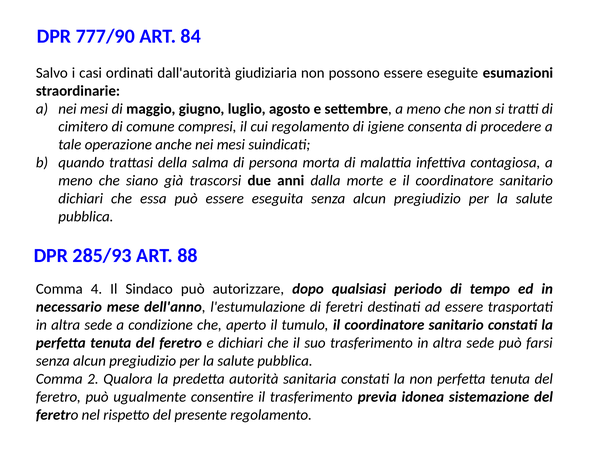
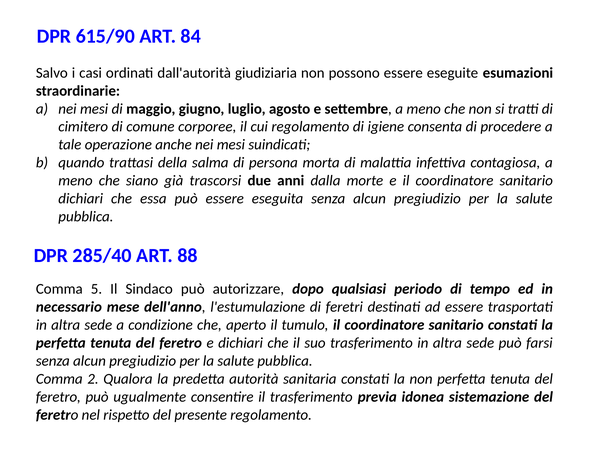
777/90: 777/90 -> 615/90 (105, 36)
compresi: compresi -> corporee (207, 127)
285/93: 285/93 -> 285/40 (102, 256)
4: 4 -> 5 (96, 289)
